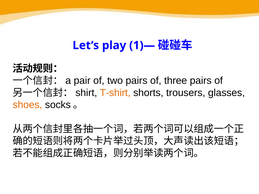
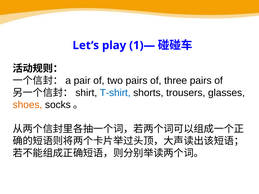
T-shirt colour: orange -> blue (115, 93)
